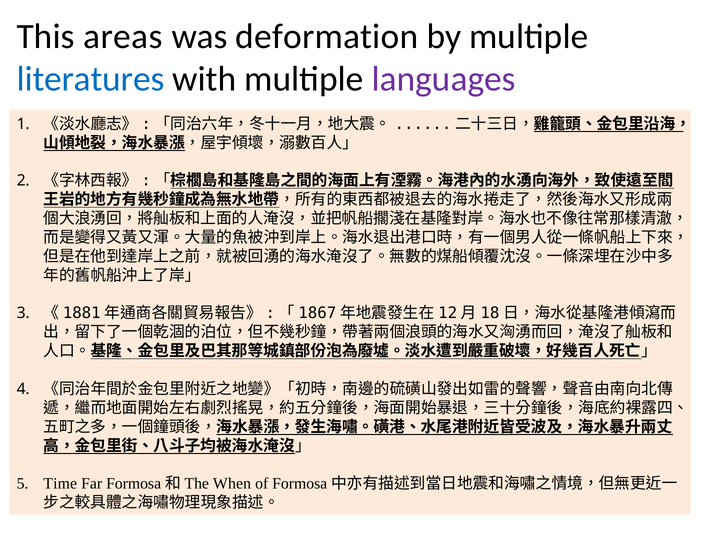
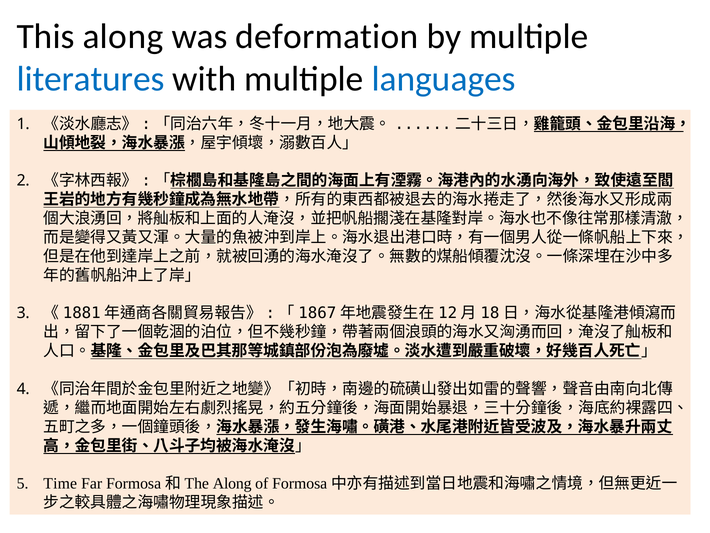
This areas: areas -> along (123, 36)
languages colour: purple -> blue (444, 79)
When: When -> Along (232, 483)
